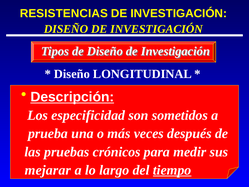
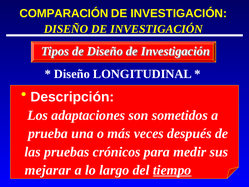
RESISTENCIAS: RESISTENCIAS -> COMPARACIÓN (64, 13)
Descripción underline: present -> none (72, 97)
especificidad: especificidad -> adaptaciones (88, 115)
